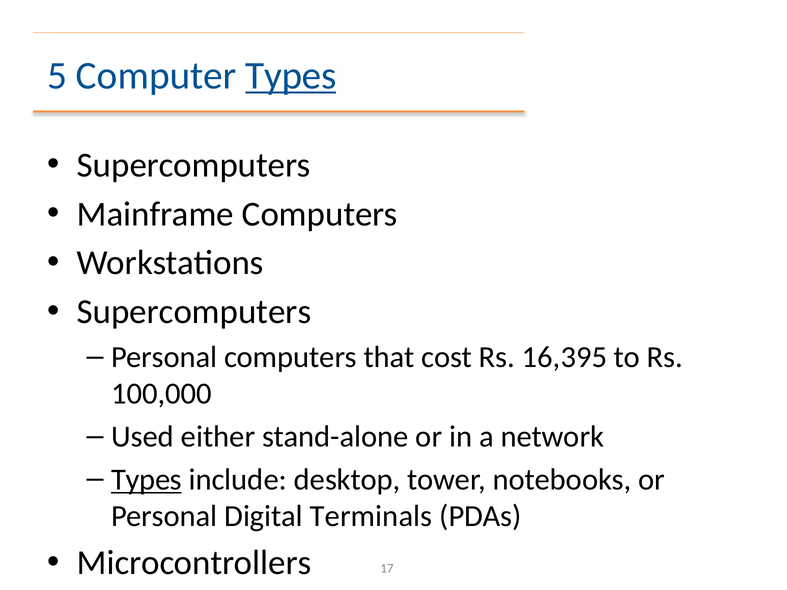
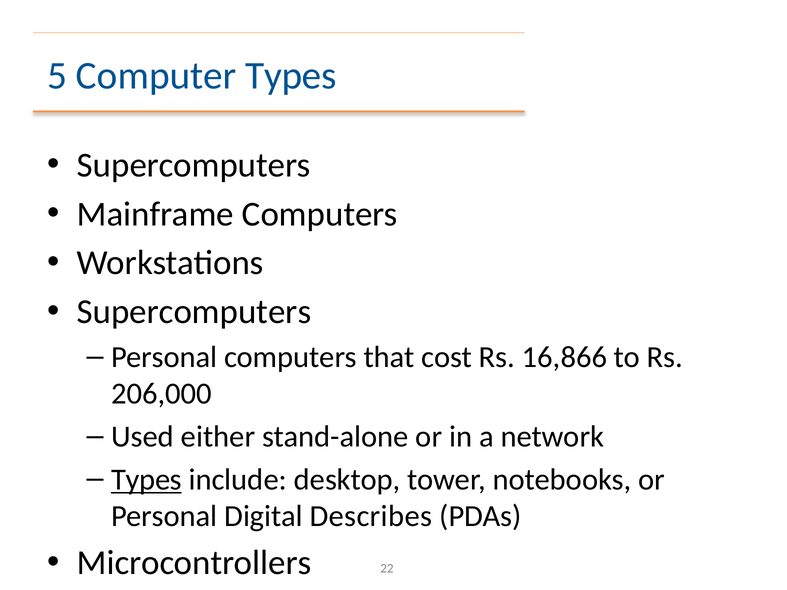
Types underline: present -> none (291, 76)
16,395: 16,395 -> 16,866 (564, 357)
100,000: 100,000 -> 206,000 (161, 394)
Terminals: Terminals -> Describes (371, 517)
17: 17 -> 22 (387, 569)
